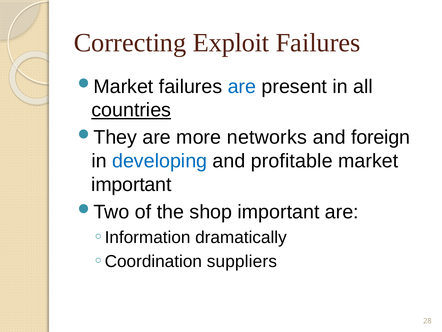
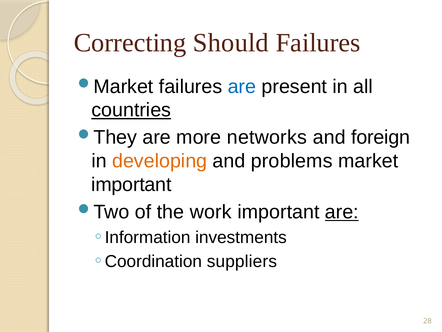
Exploit: Exploit -> Should (231, 43)
developing colour: blue -> orange (160, 161)
profitable: profitable -> problems (292, 161)
shop: shop -> work (211, 212)
are underline: none -> present (342, 212)
dramatically: dramatically -> investments (241, 237)
